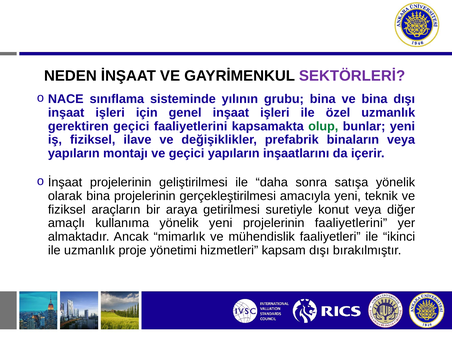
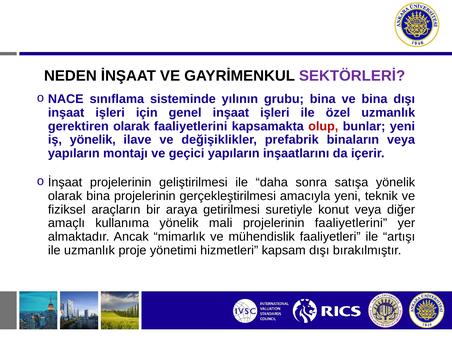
gerektiren geçici: geçici -> olarak (131, 126)
olup colour: green -> red (323, 126)
iş fiziksel: fiziksel -> yönelik (93, 140)
yönelik yeni: yeni -> mali (221, 223)
ikinci: ikinci -> artışı (399, 237)
